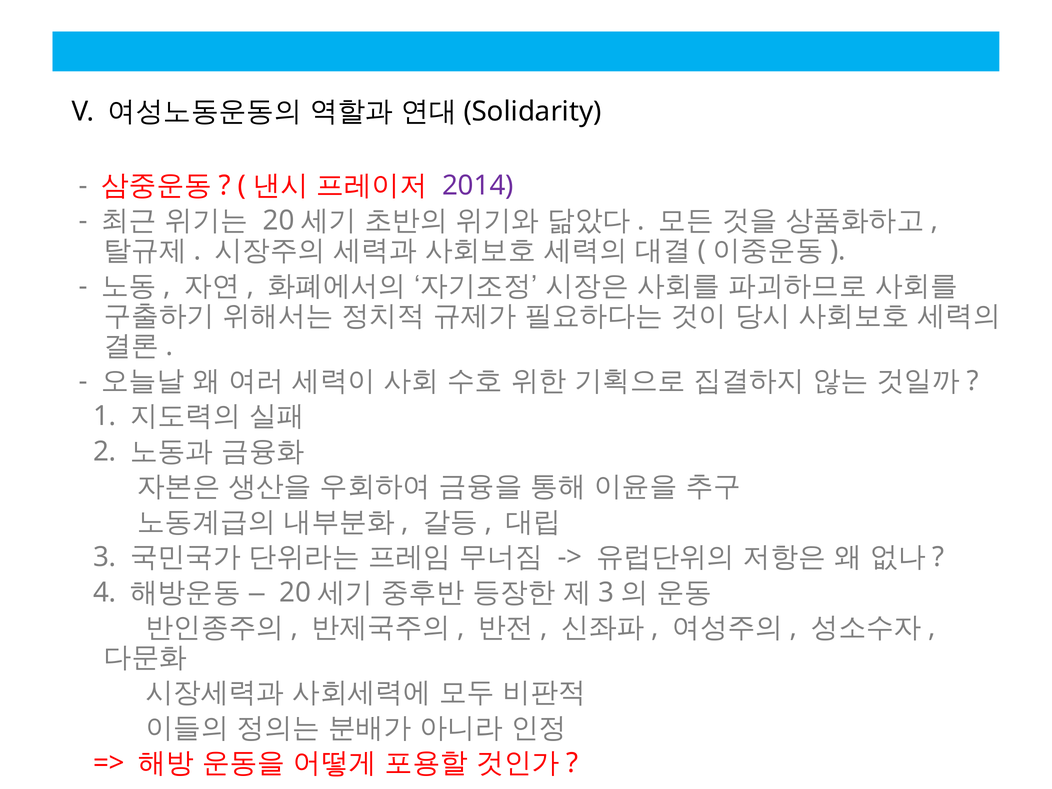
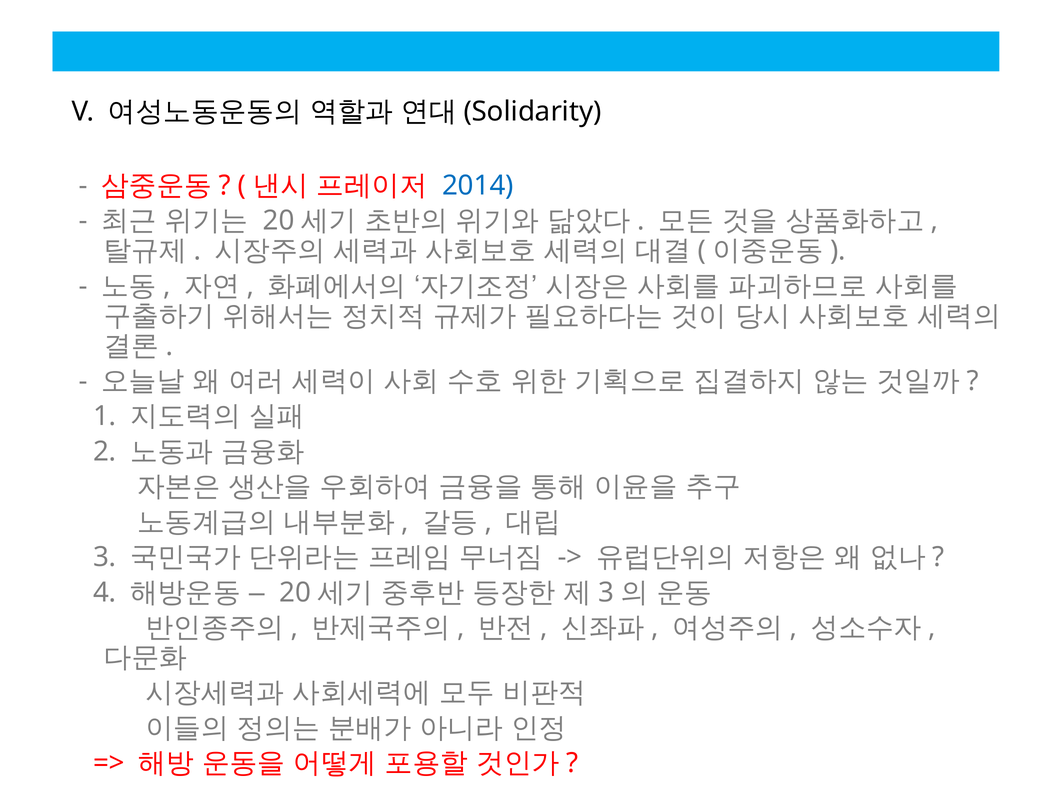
2014 colour: purple -> blue (478, 186)
